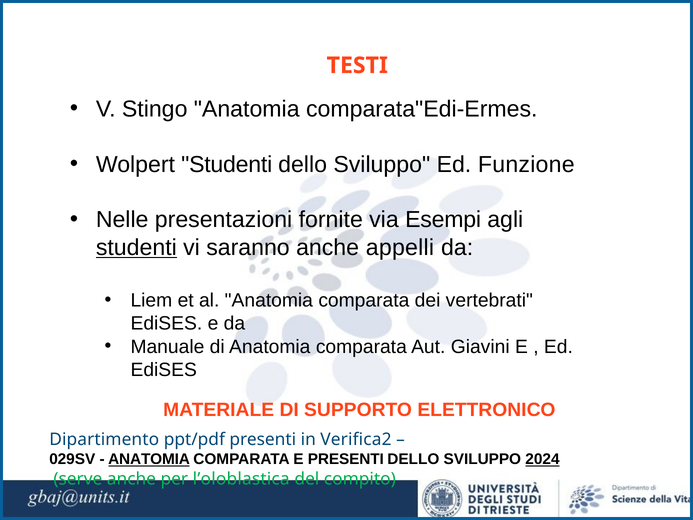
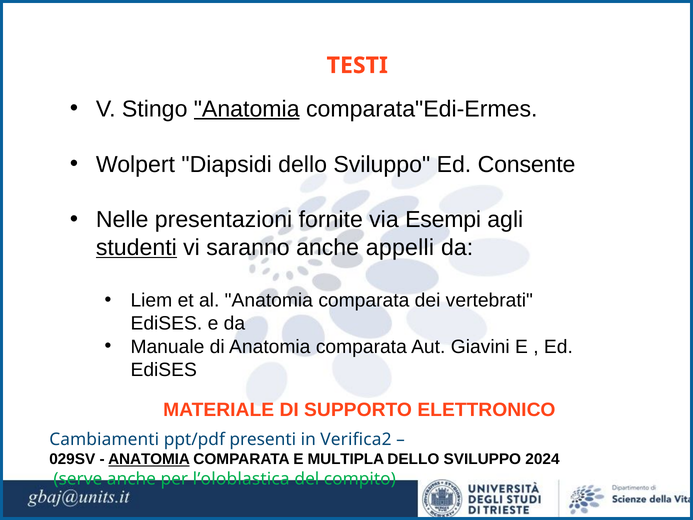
Anatomia underline: none -> present (247, 109)
Wolpert Studenti: Studenti -> Diapsidi (227, 164)
Funzione: Funzione -> Consente (527, 164)
Dipartimento: Dipartimento -> Cambiamenti (104, 440)
E PRESENTI: PRESENTI -> MULTIPLA (346, 459)
2024 underline: present -> none (542, 459)
